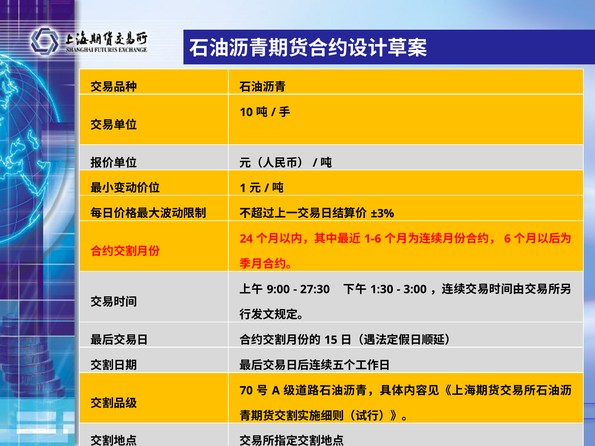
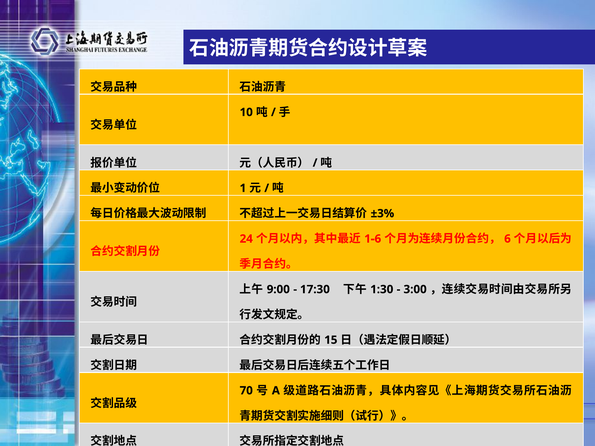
27:30: 27:30 -> 17:30 (315, 290)
